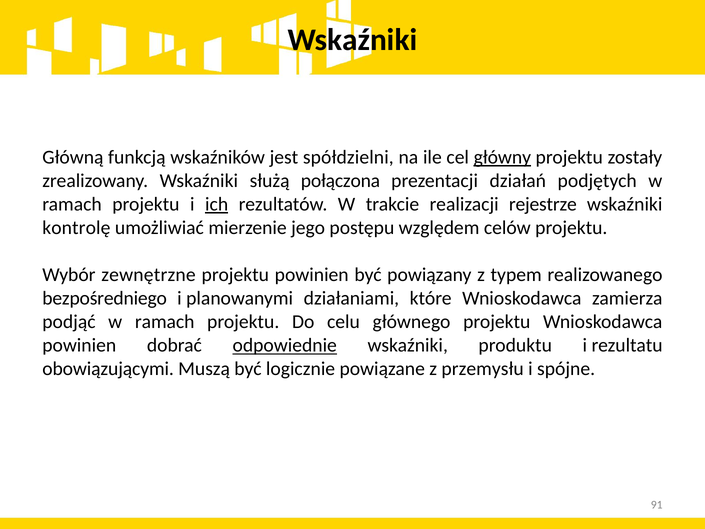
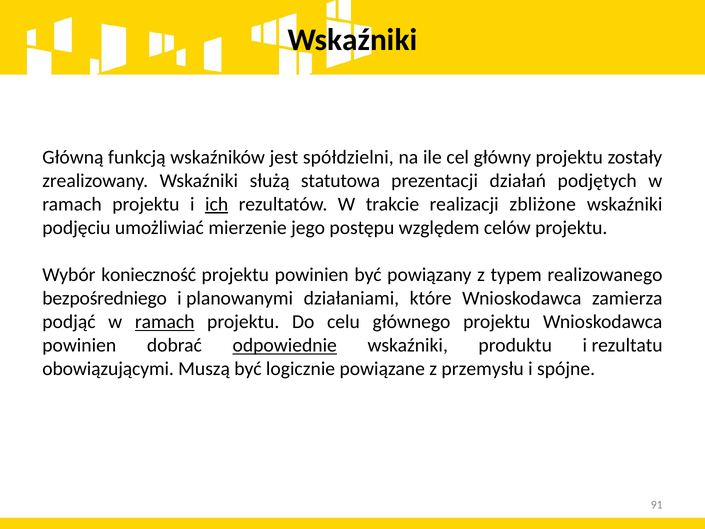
główny underline: present -> none (502, 157)
połączona: połączona -> statutowa (340, 181)
rejestrze: rejestrze -> zbliżone (543, 204)
kontrolę: kontrolę -> podjęciu (76, 228)
zewnętrzne: zewnętrzne -> konieczność (149, 275)
ramach underline: none -> present (165, 322)
